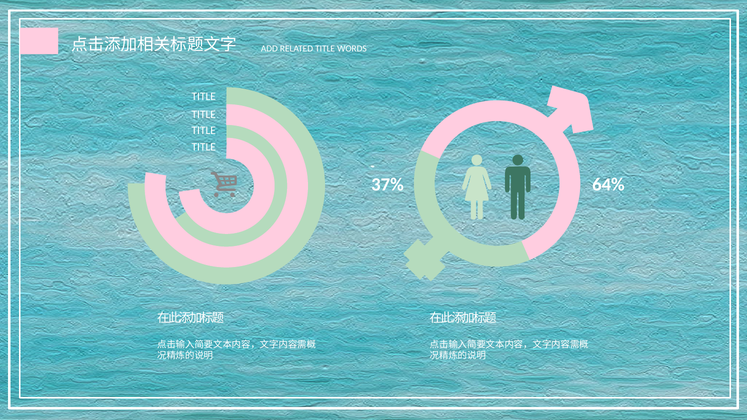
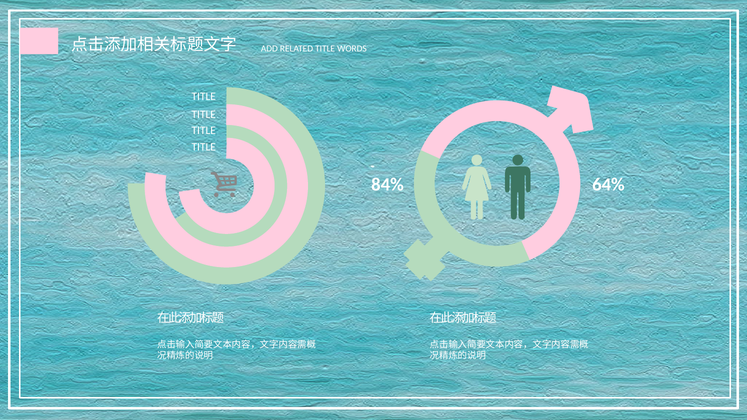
37%: 37% -> 84% (387, 185)
